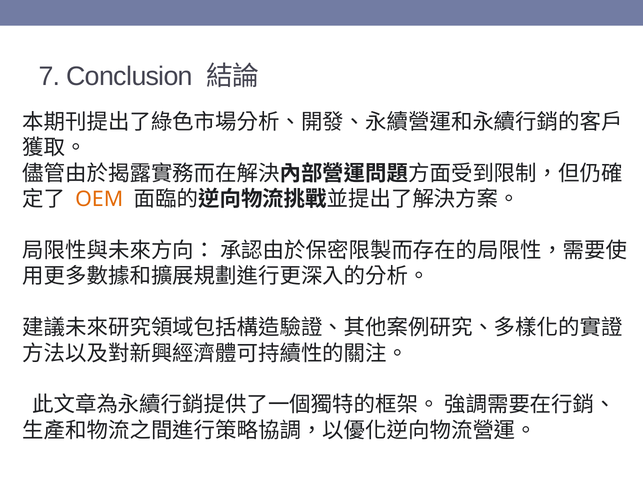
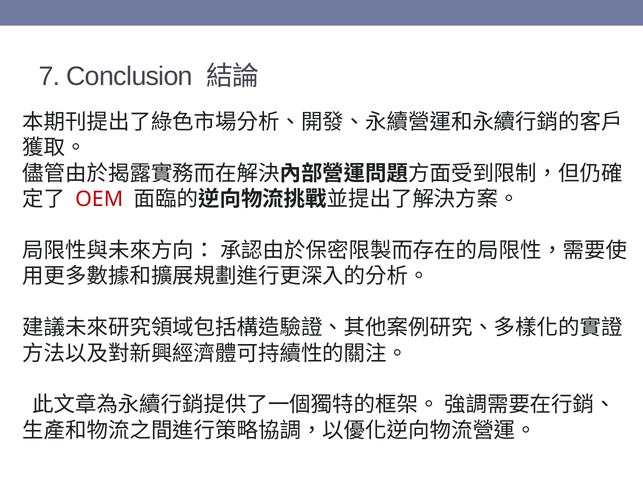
OEM colour: orange -> red (99, 199)
